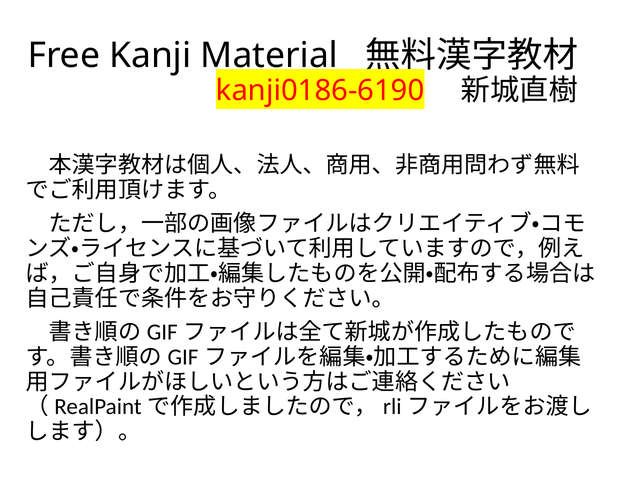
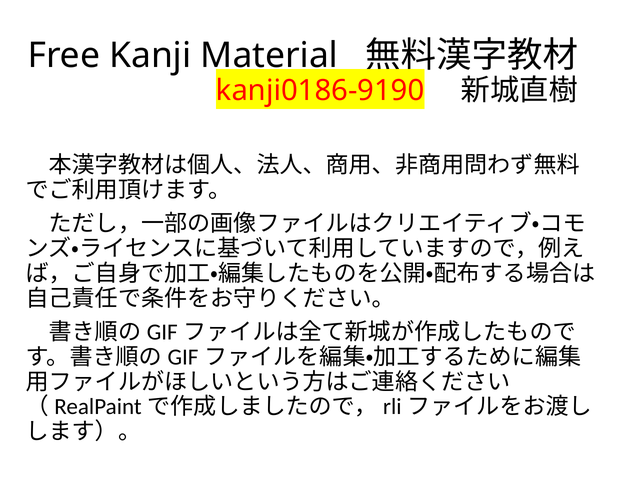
kanji0186-6190: kanji0186-6190 -> kanji0186-9190 (320, 91)
